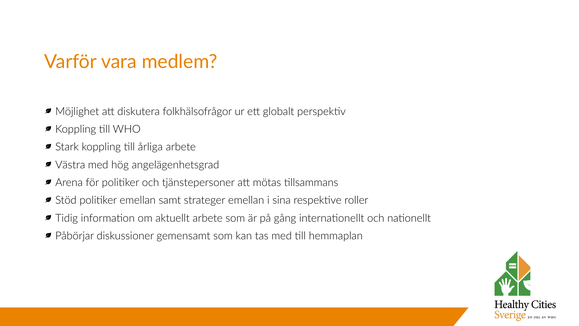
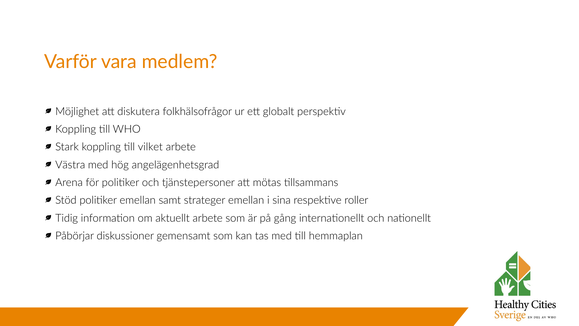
årliga: årliga -> vilket (150, 147)
